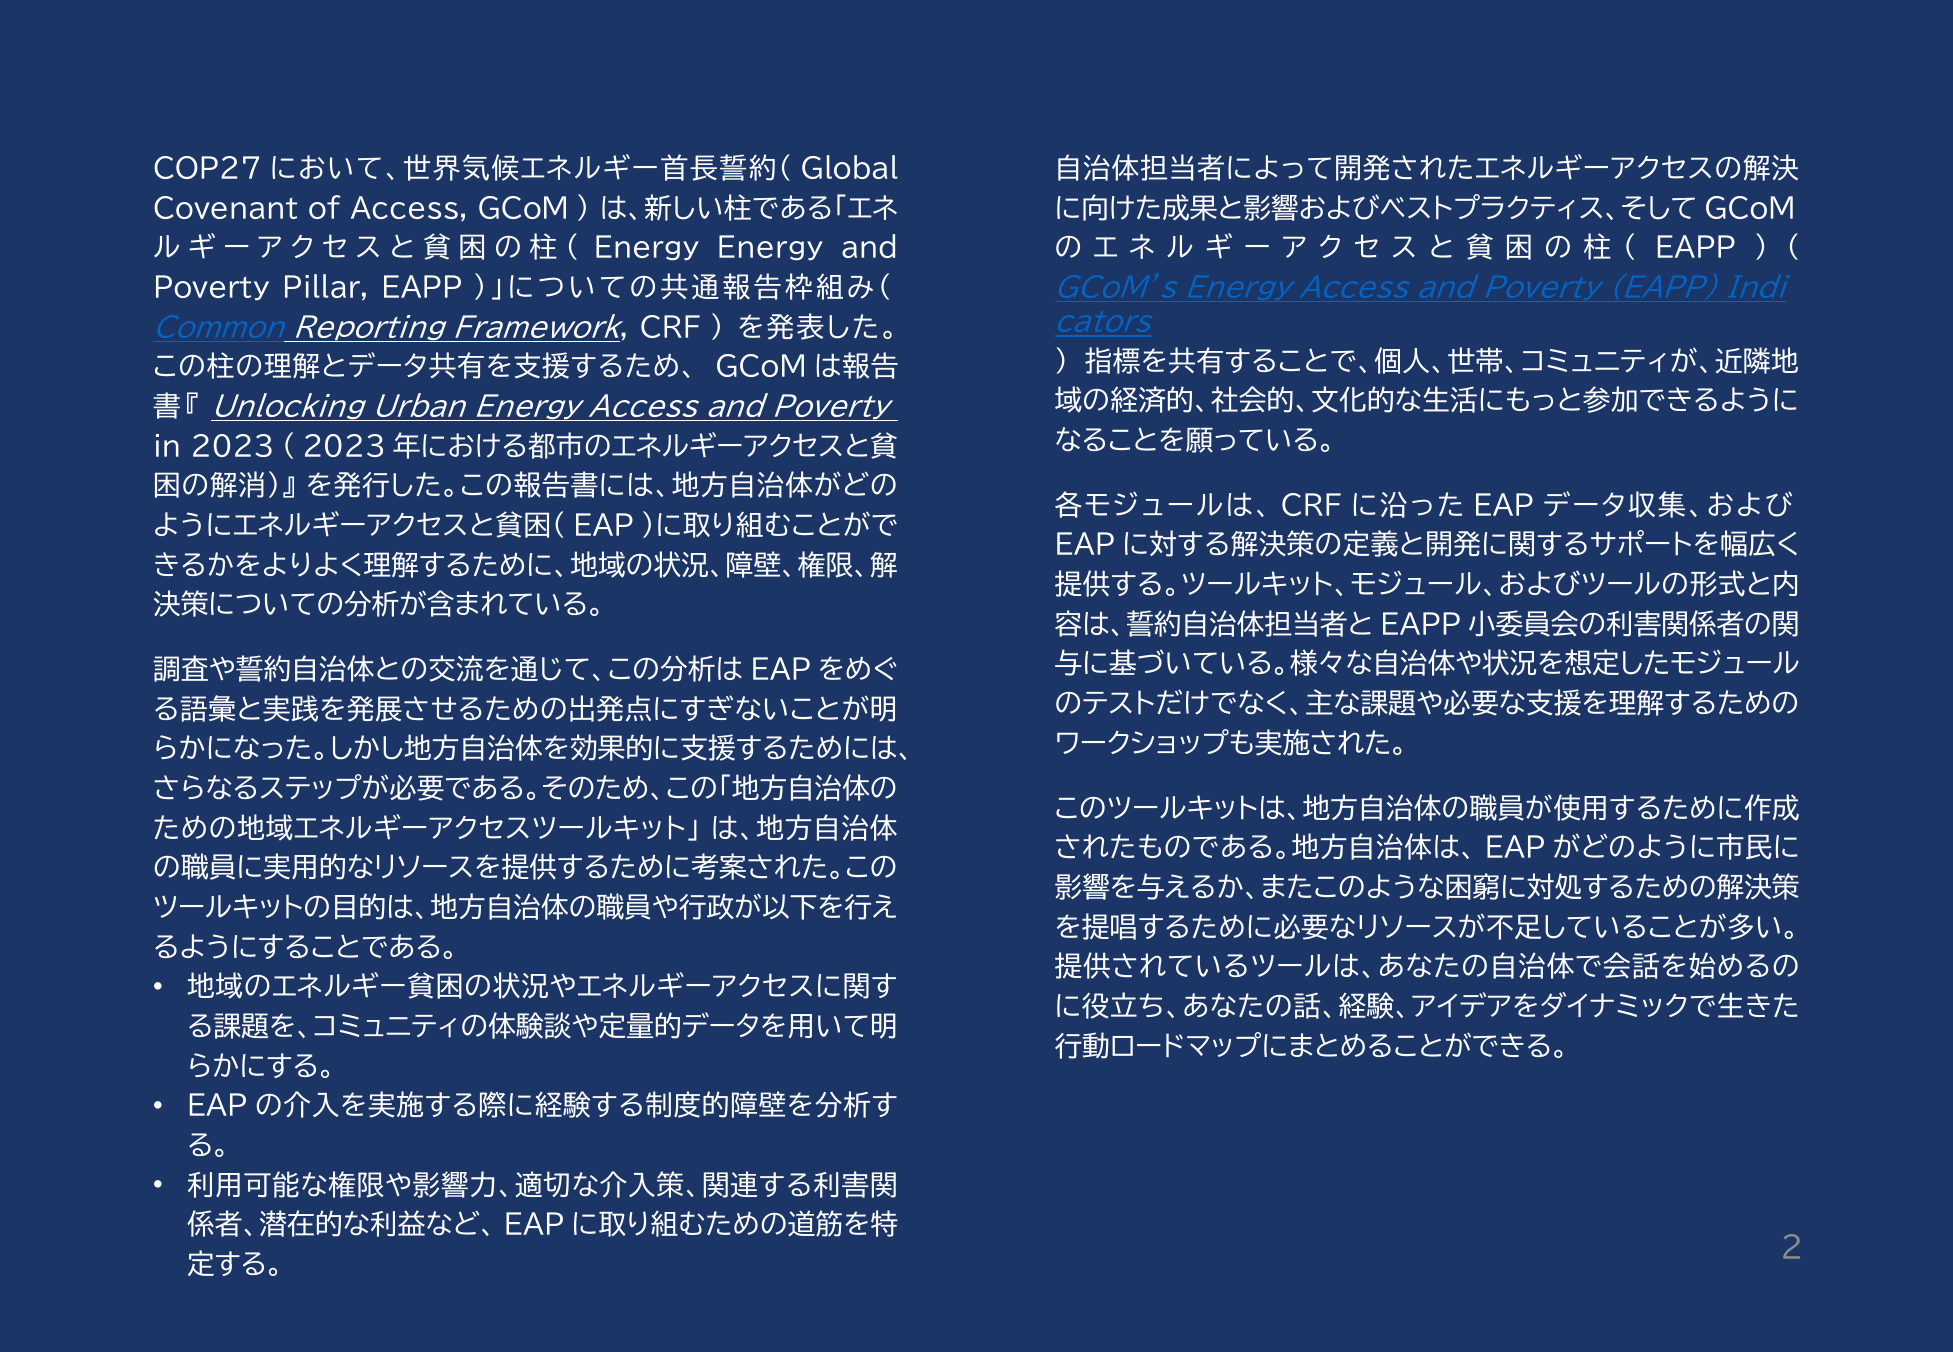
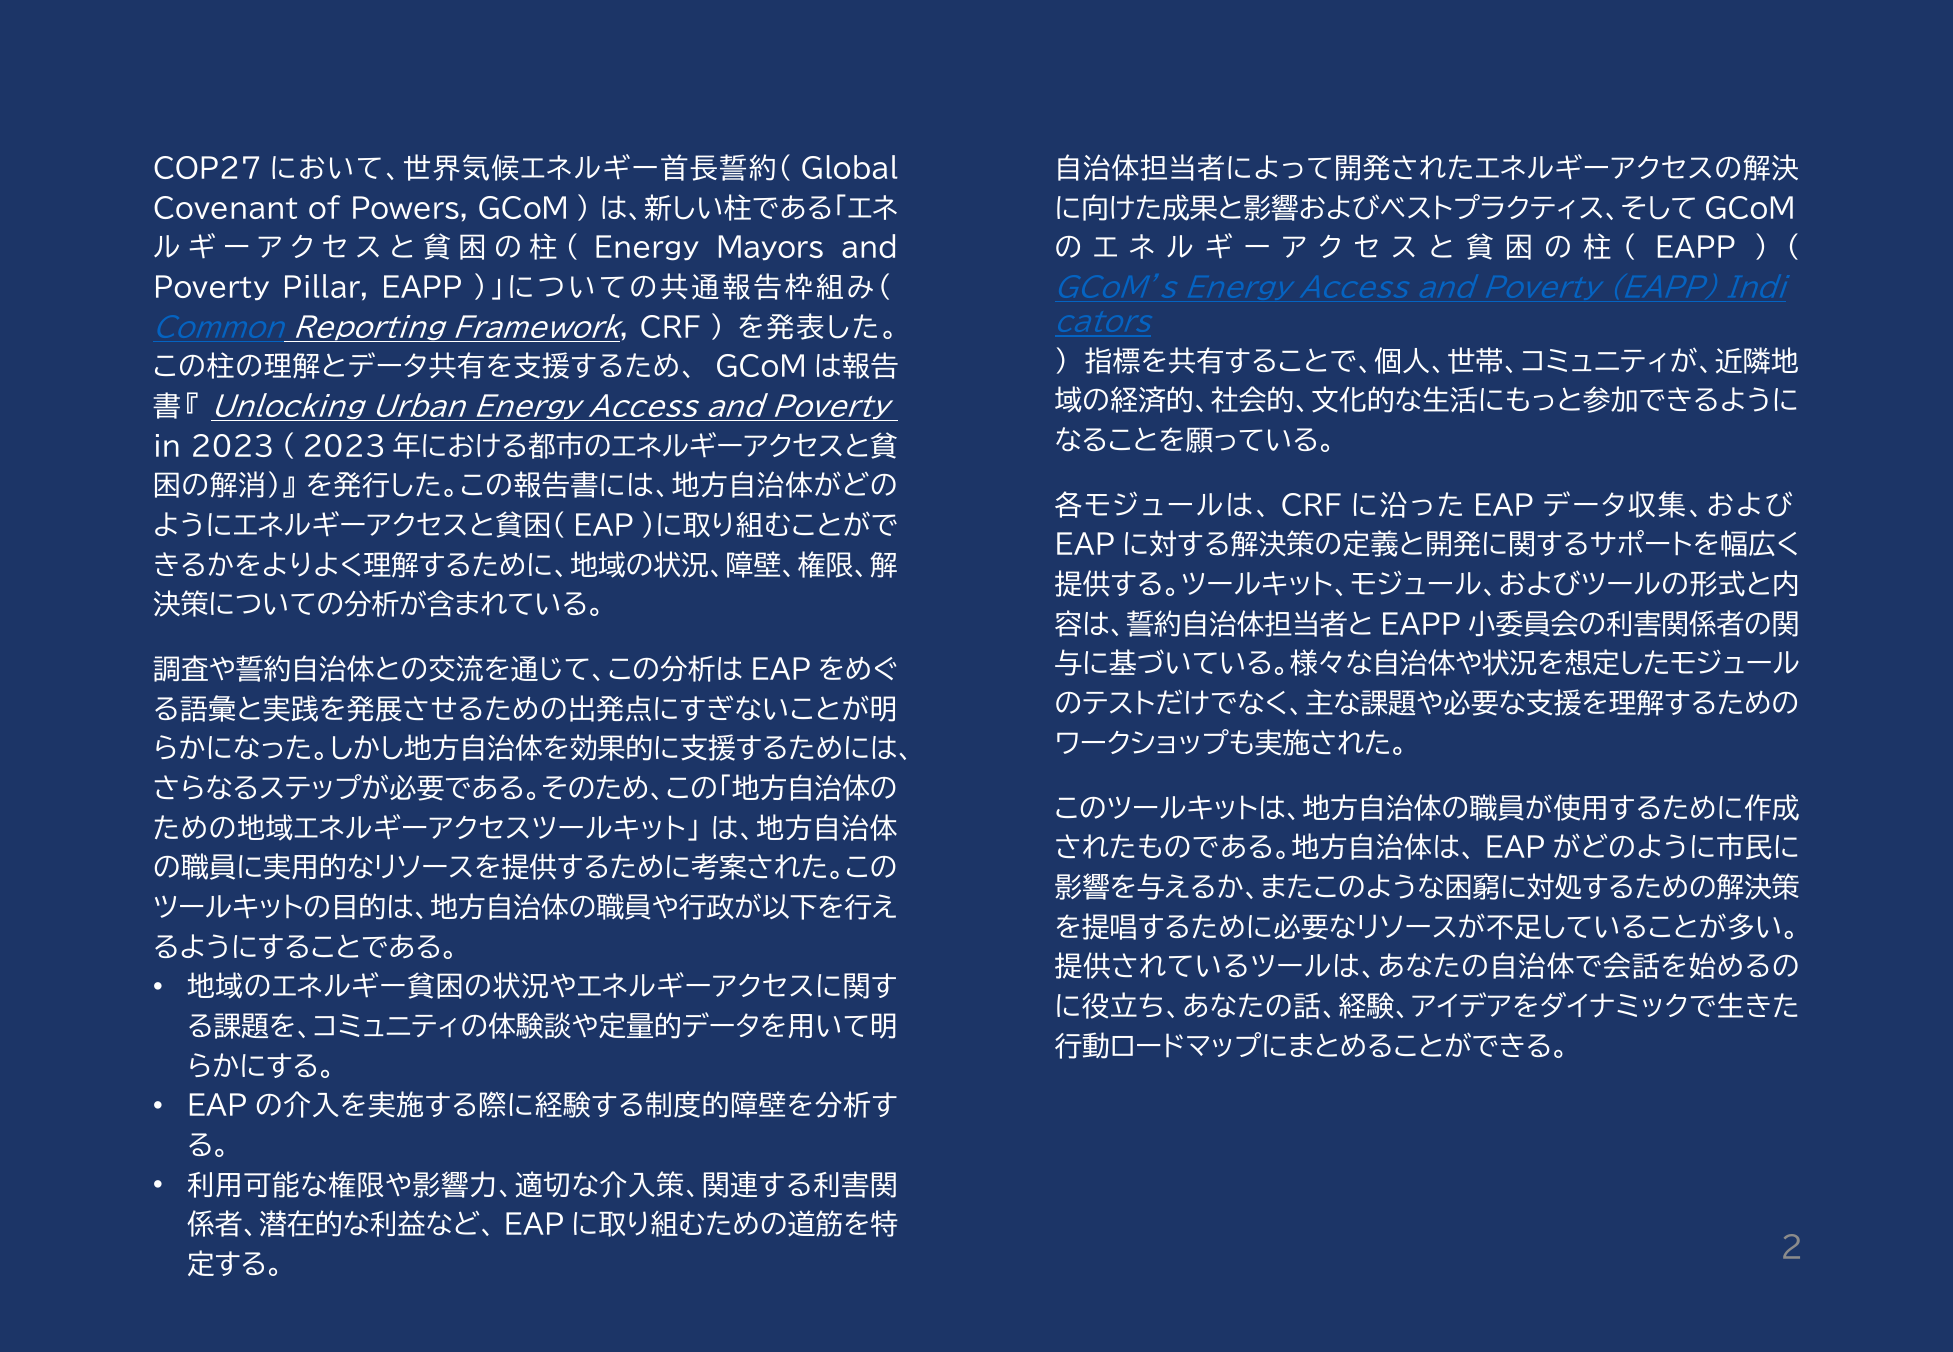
of Access: Access -> Powers (409, 209)
Energy Energy: Energy -> Mayors (770, 249)
